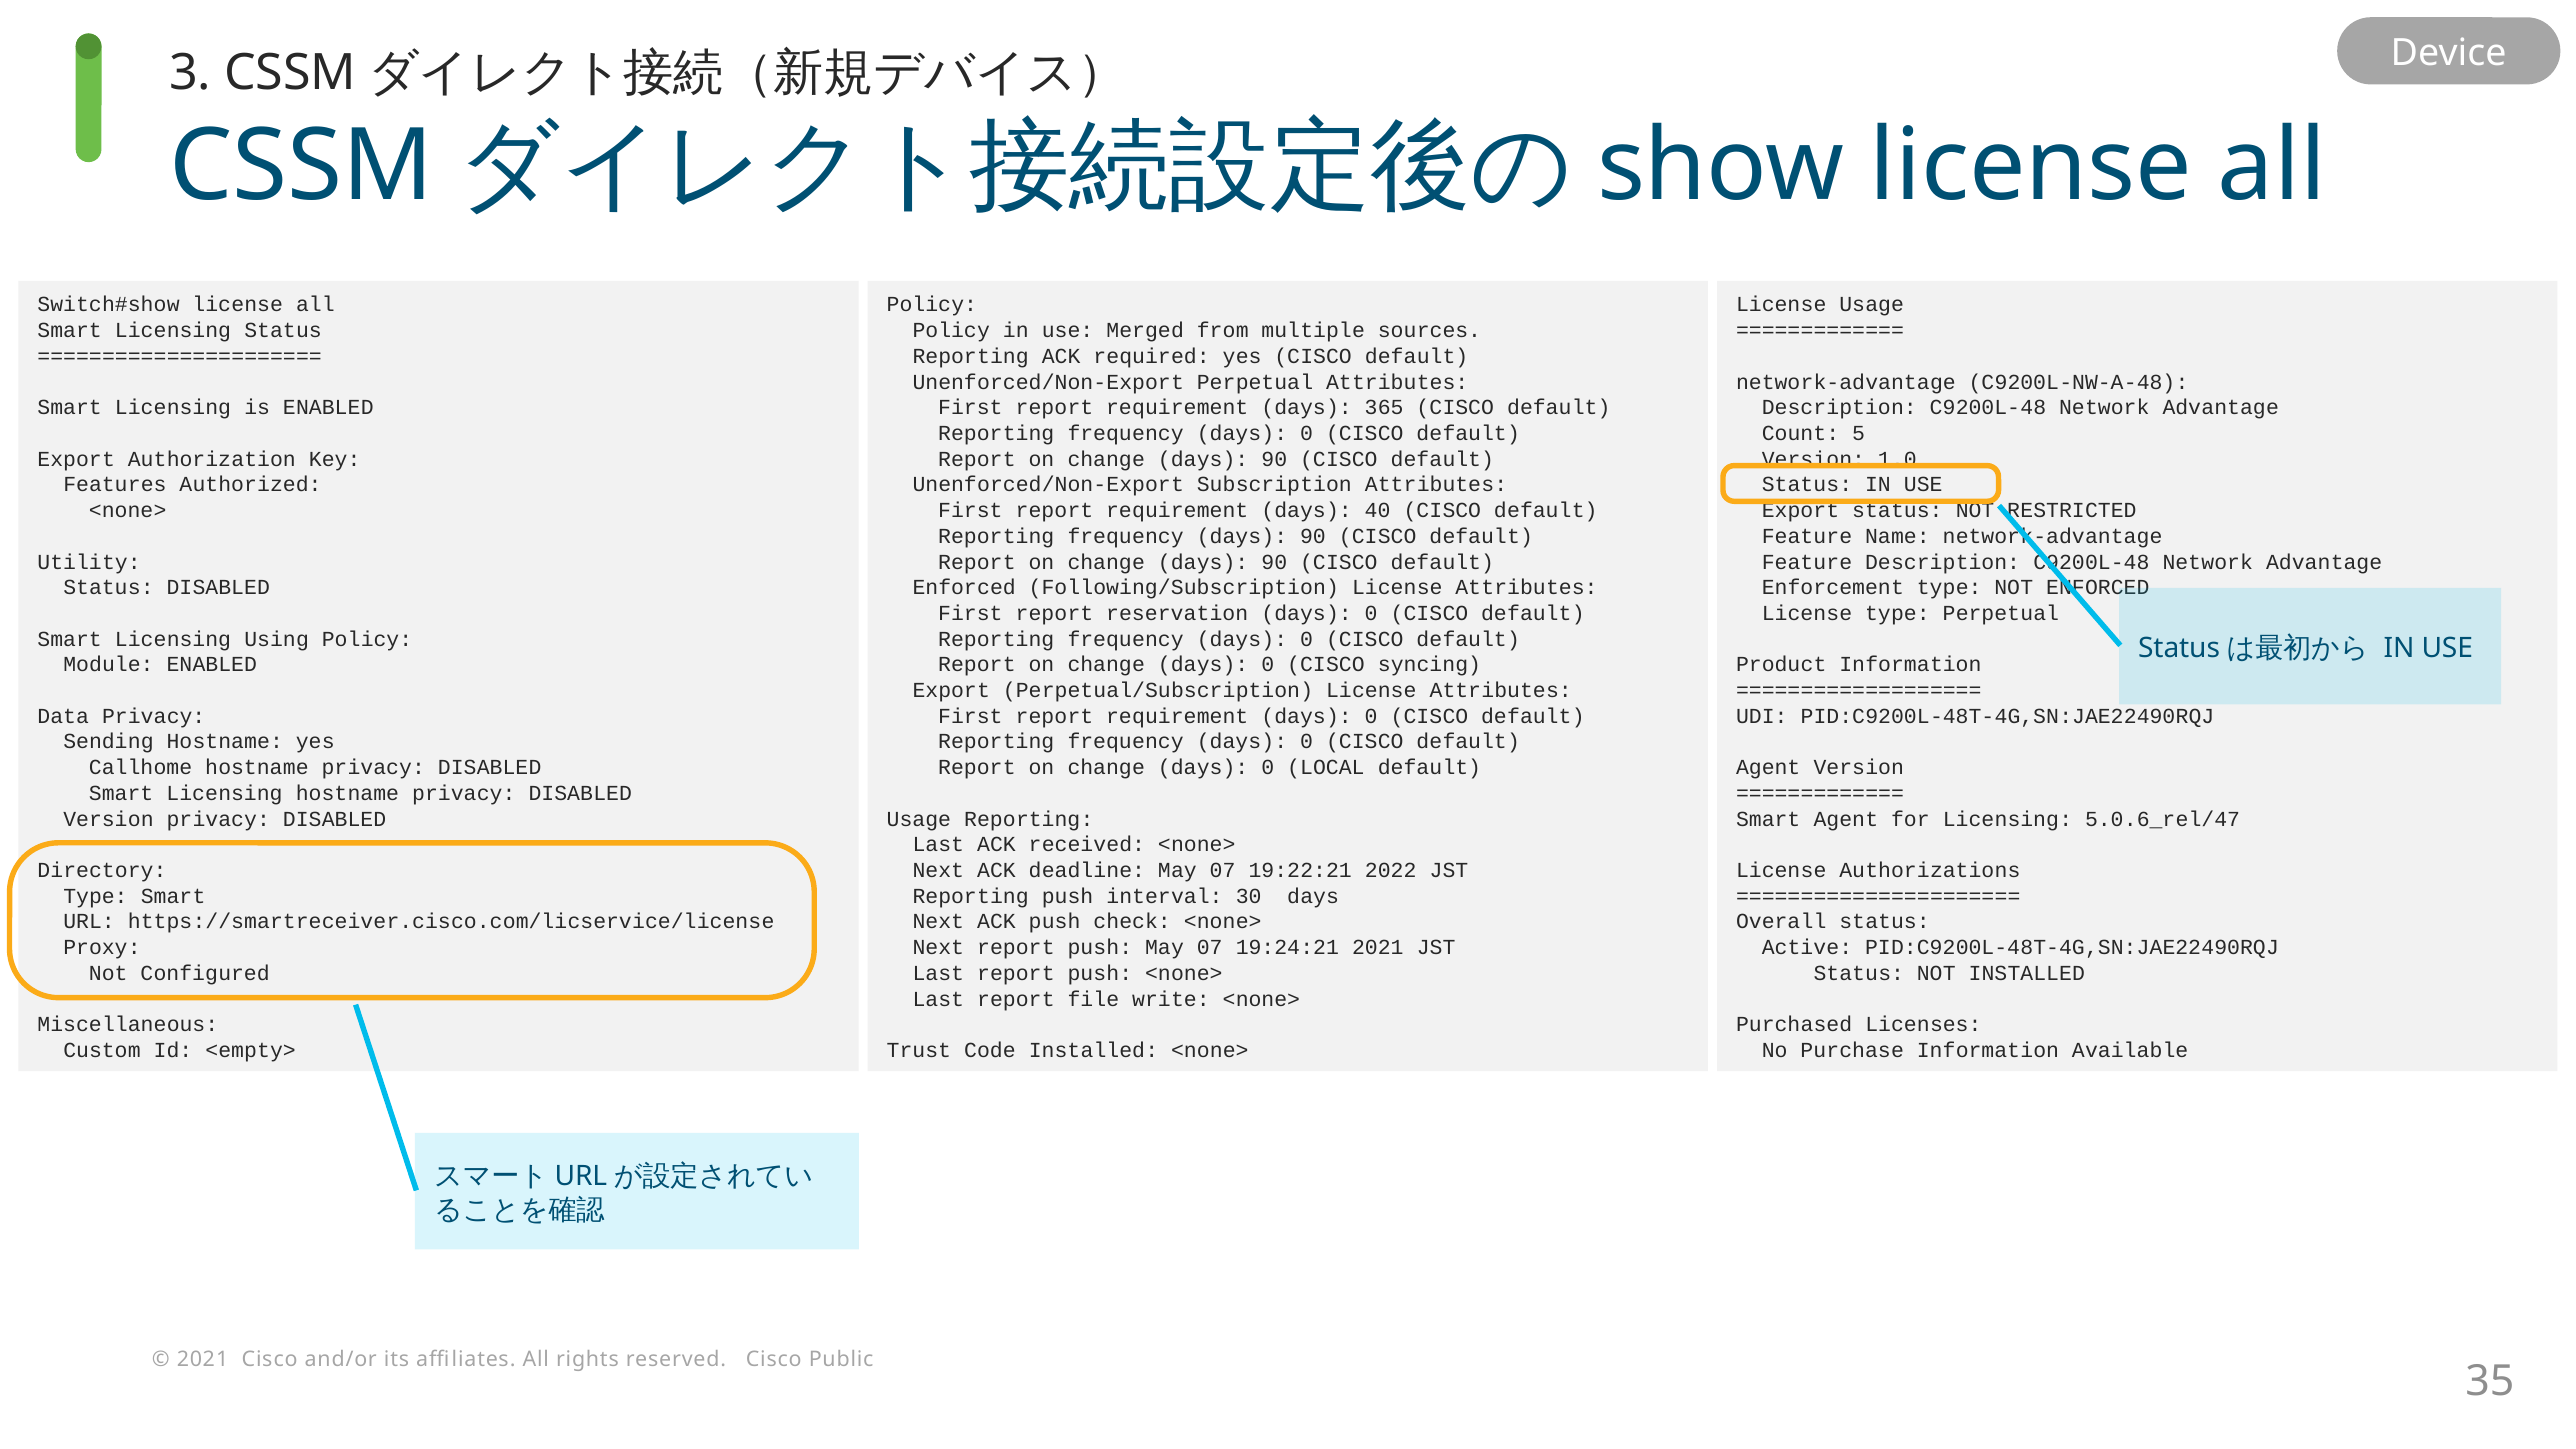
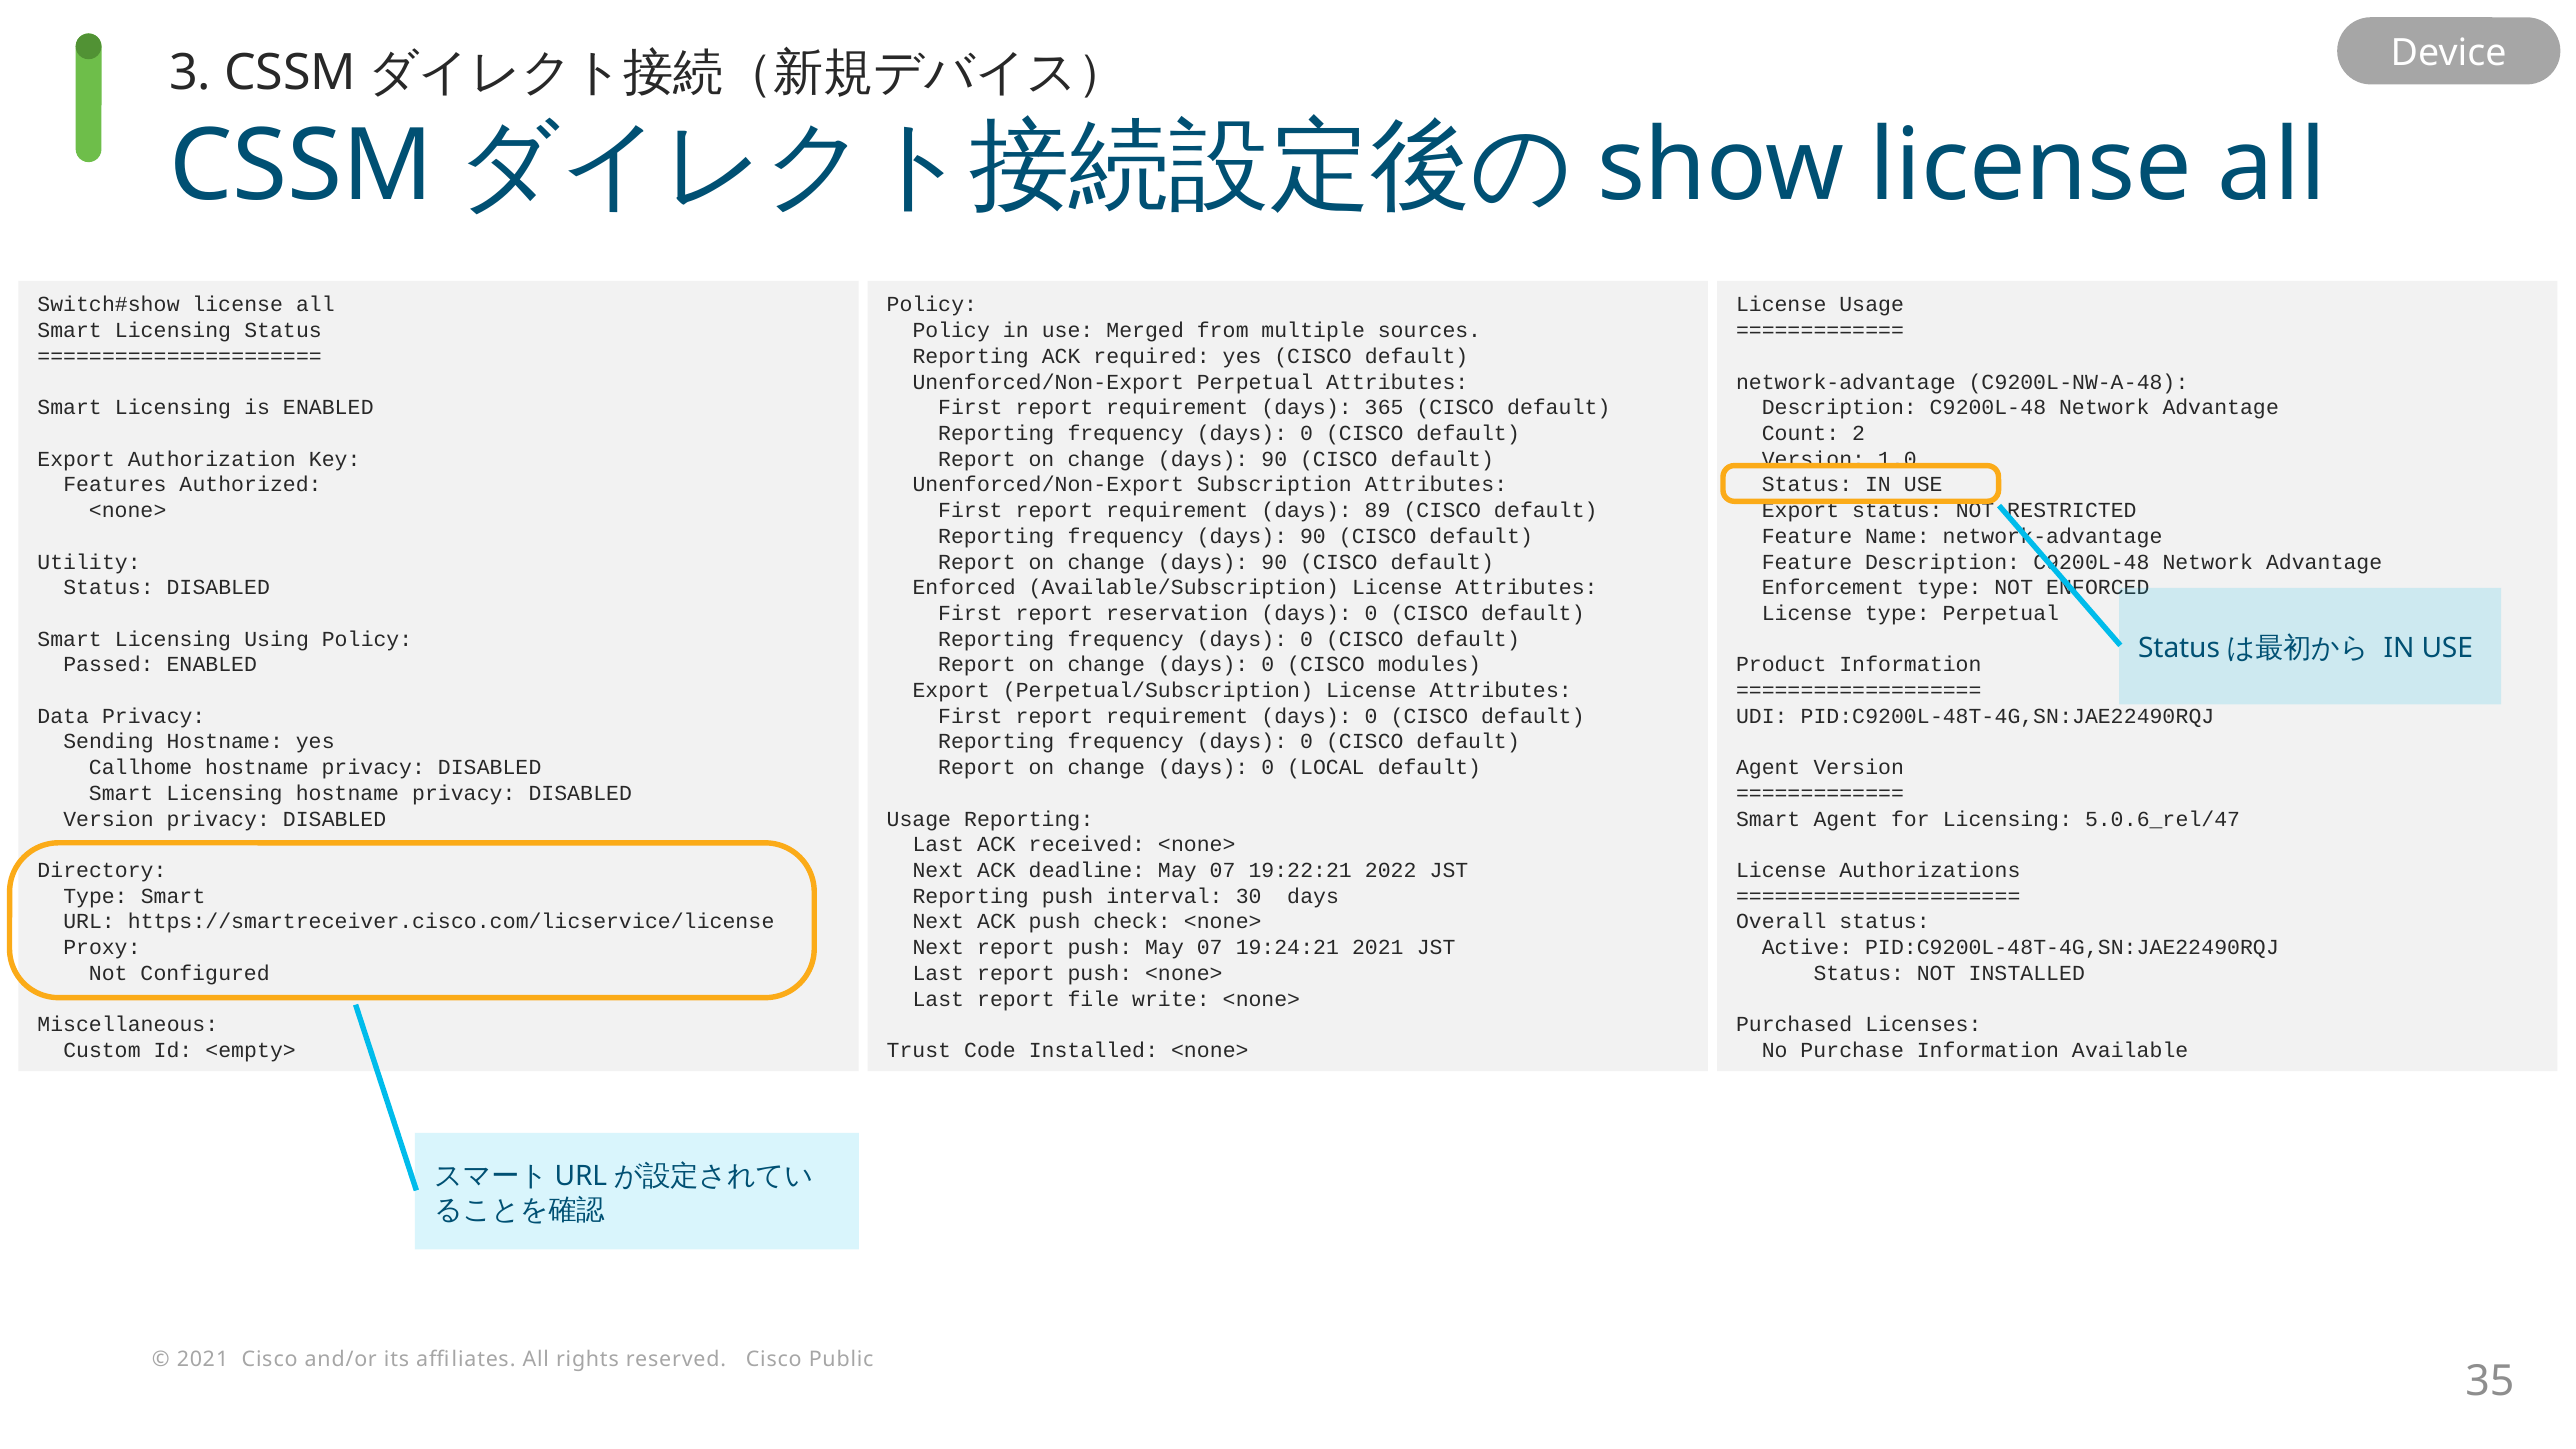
5: 5 -> 2 (1859, 433)
40: 40 -> 89 (1378, 511)
Following/Subscription: Following/Subscription -> Available/Subscription (1184, 588)
Module: Module -> Passed (108, 665)
syncing: syncing -> modules (1429, 665)
